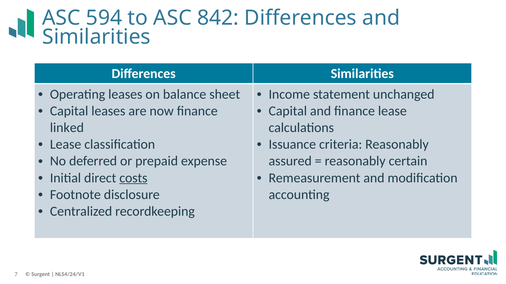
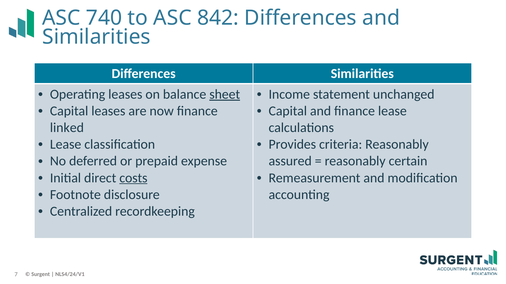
594: 594 -> 740 (104, 18)
sheet underline: none -> present (225, 94)
Issuance: Issuance -> Provides (292, 145)
